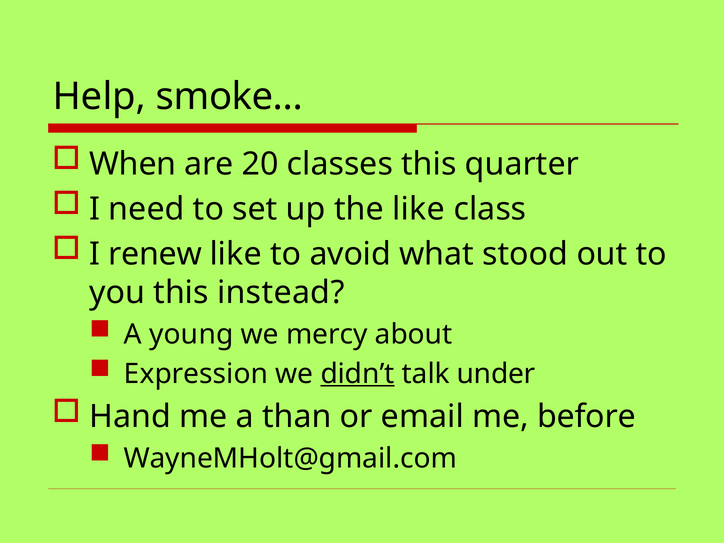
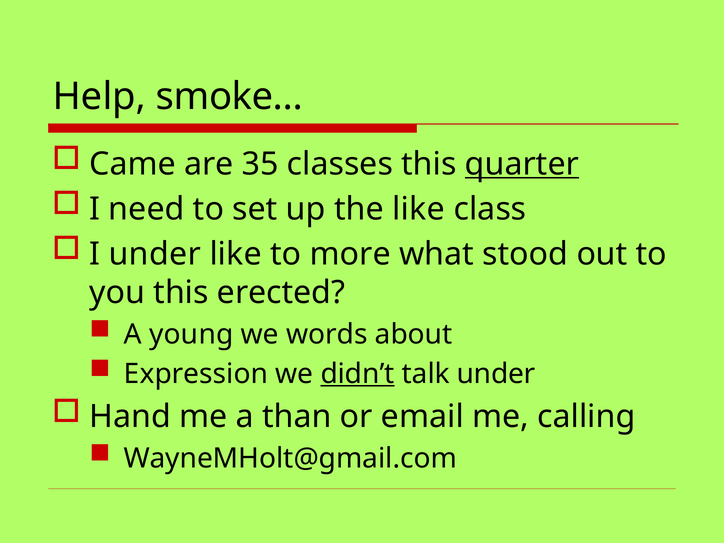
When: When -> Came (133, 164)
20: 20 -> 35 (260, 164)
quarter underline: none -> present (522, 164)
I renew: renew -> under (155, 254)
avoid: avoid -> more (350, 254)
instead: instead -> erected (281, 293)
mercy: mercy -> words (327, 334)
before: before -> calling (586, 417)
